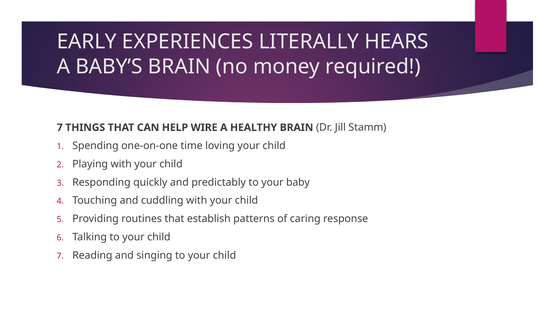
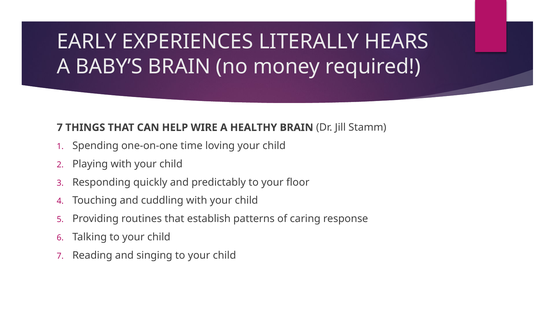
baby: baby -> floor (298, 182)
